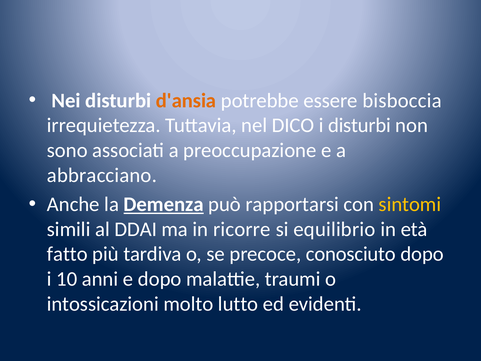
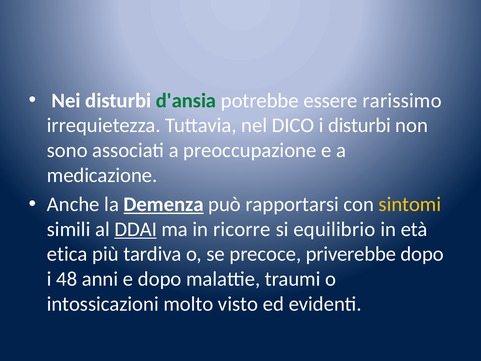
d'ansia colour: orange -> green (186, 100)
bisboccia: bisboccia -> rarissimo (402, 100)
abbracciano: abbracciano -> medicazione (102, 175)
DDAI underline: none -> present (136, 229)
fatto: fatto -> etica (67, 254)
conosciuto: conosciuto -> priverebbe (351, 254)
10: 10 -> 48 (67, 279)
lutto: lutto -> visto (238, 304)
